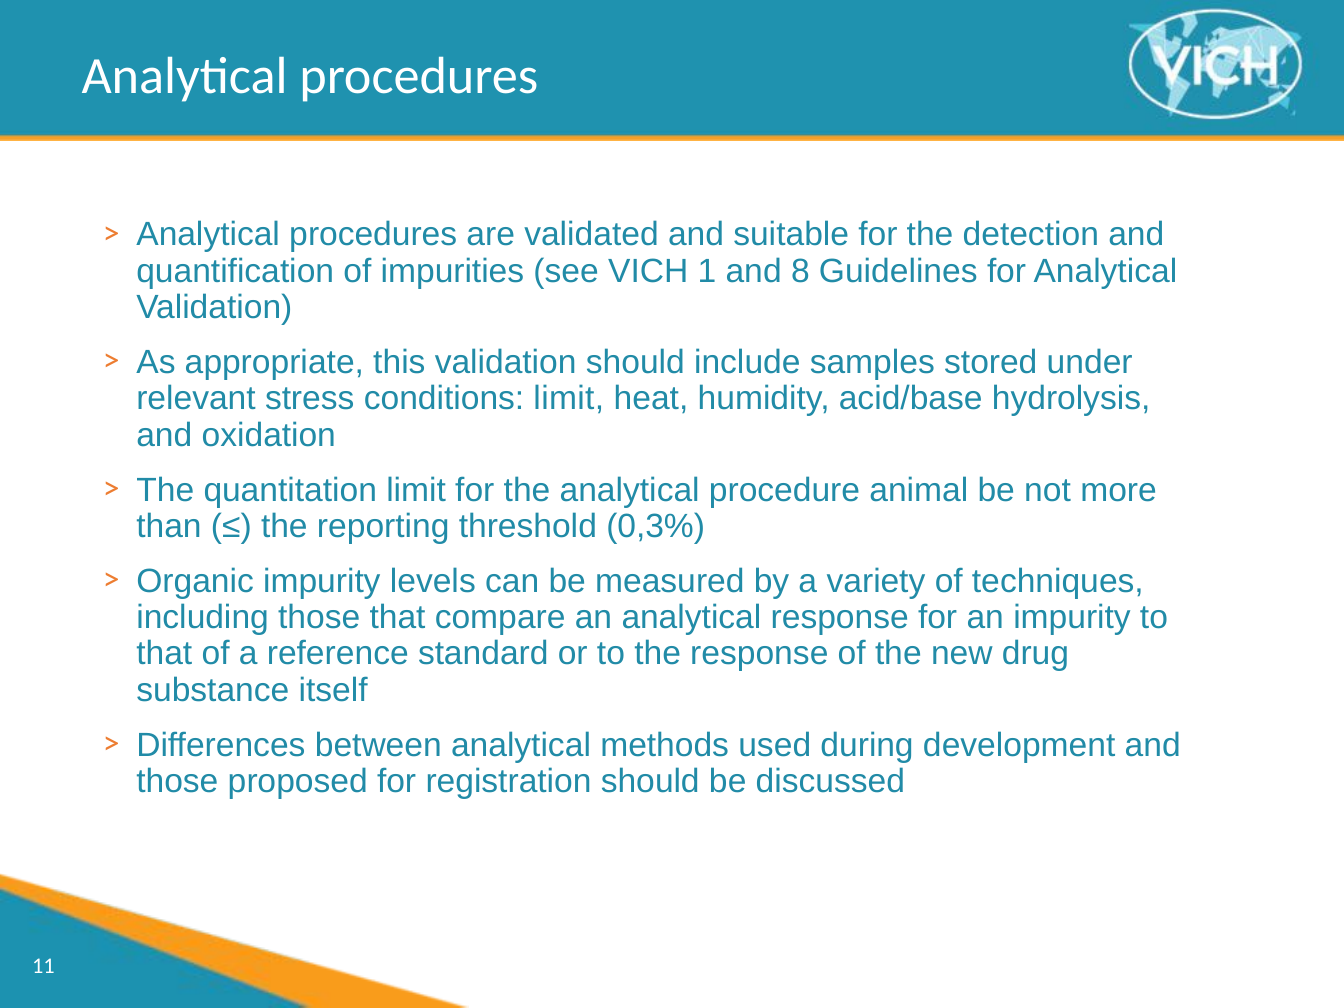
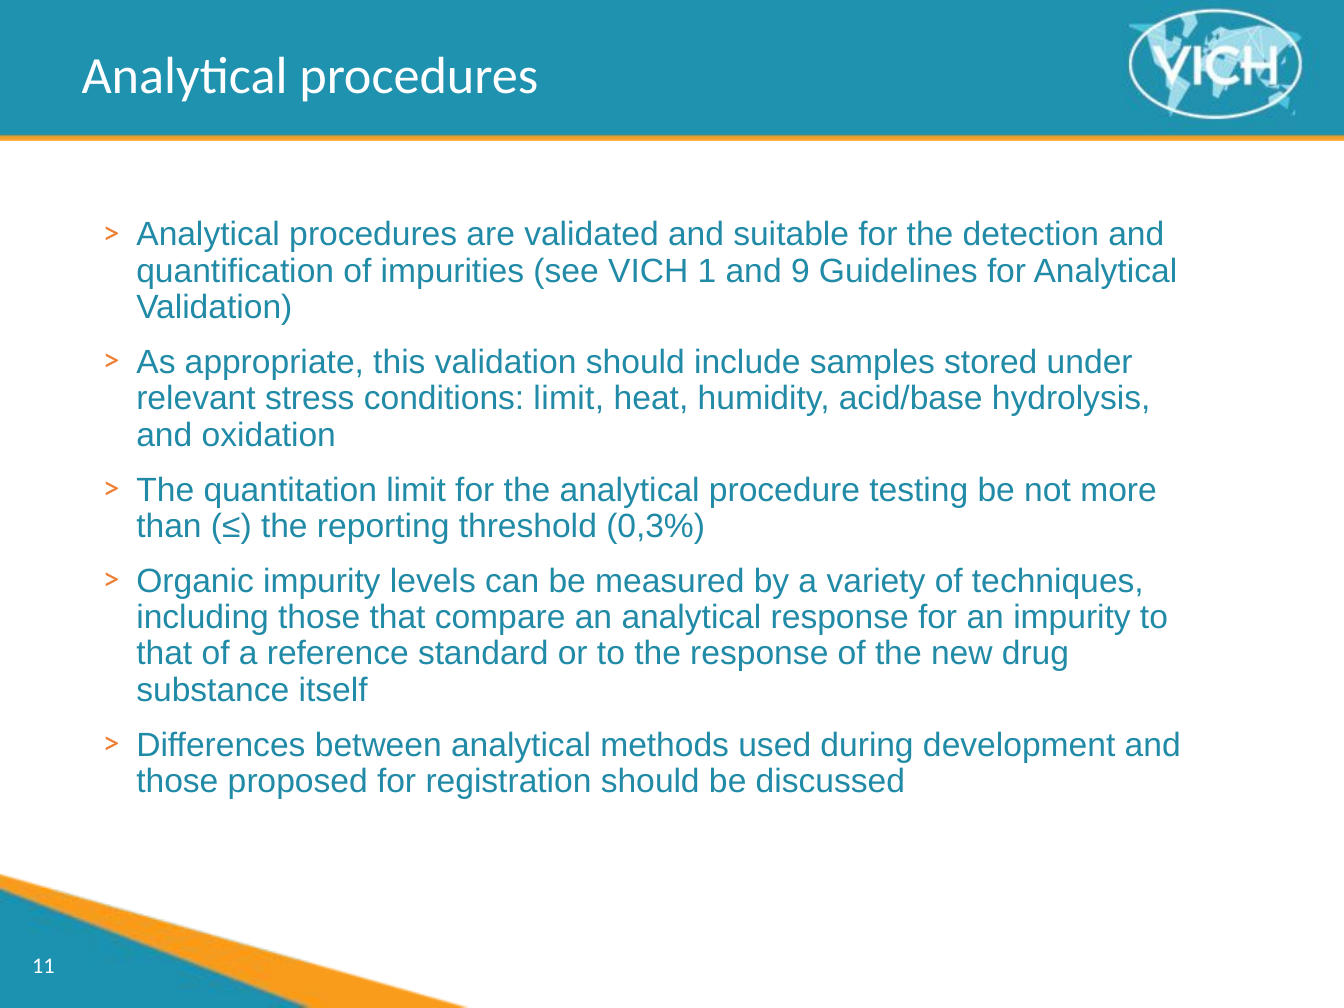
8: 8 -> 9 (800, 271)
animal: animal -> testing (919, 490)
